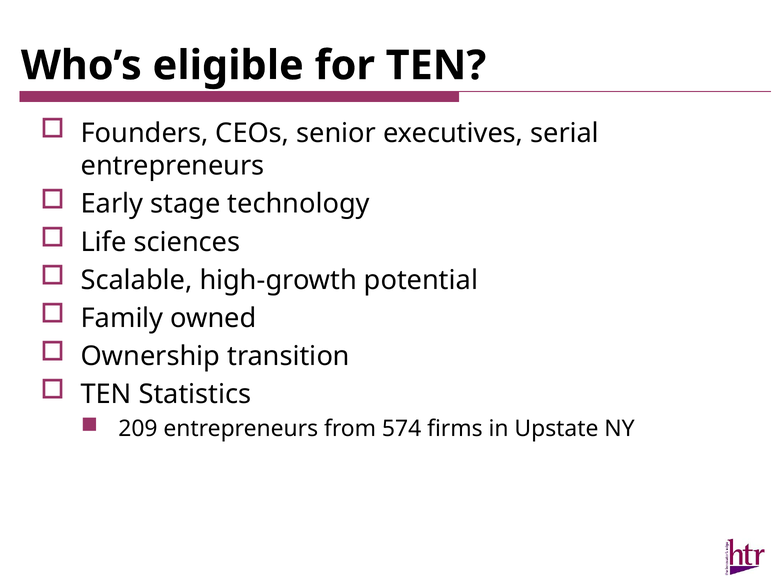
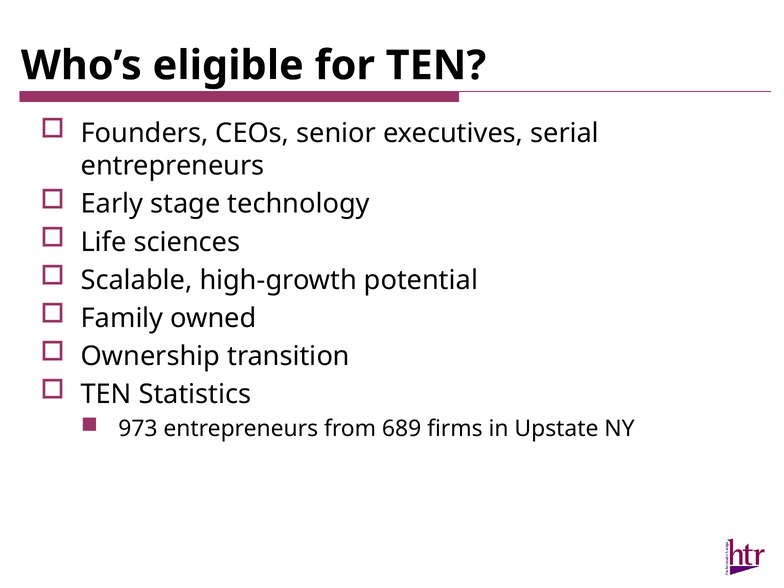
209: 209 -> 973 (138, 429)
574: 574 -> 689 (402, 429)
